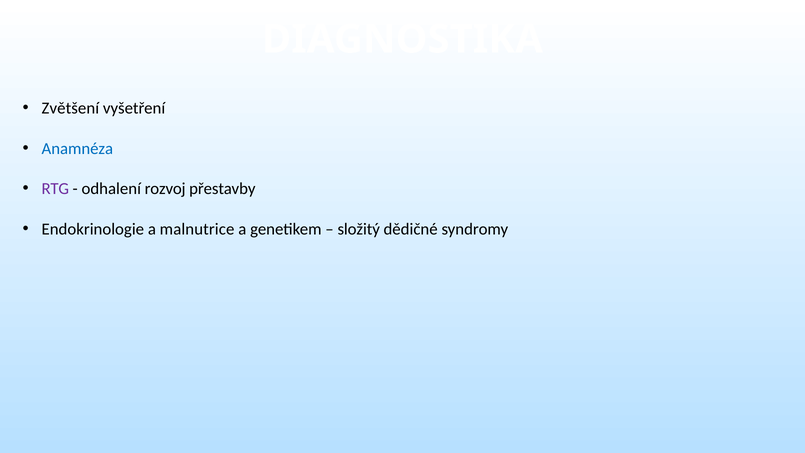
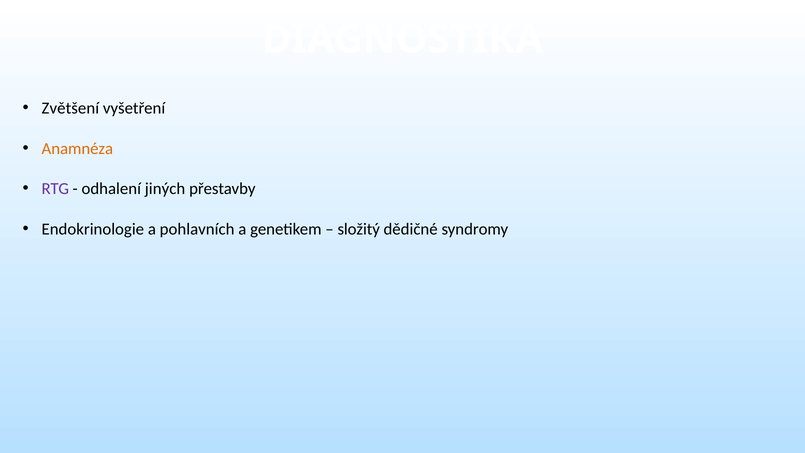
Anamnéza colour: blue -> orange (77, 148)
rozvoj: rozvoj -> jiných (165, 189)
malnutrice: malnutrice -> pohlavních (197, 229)
